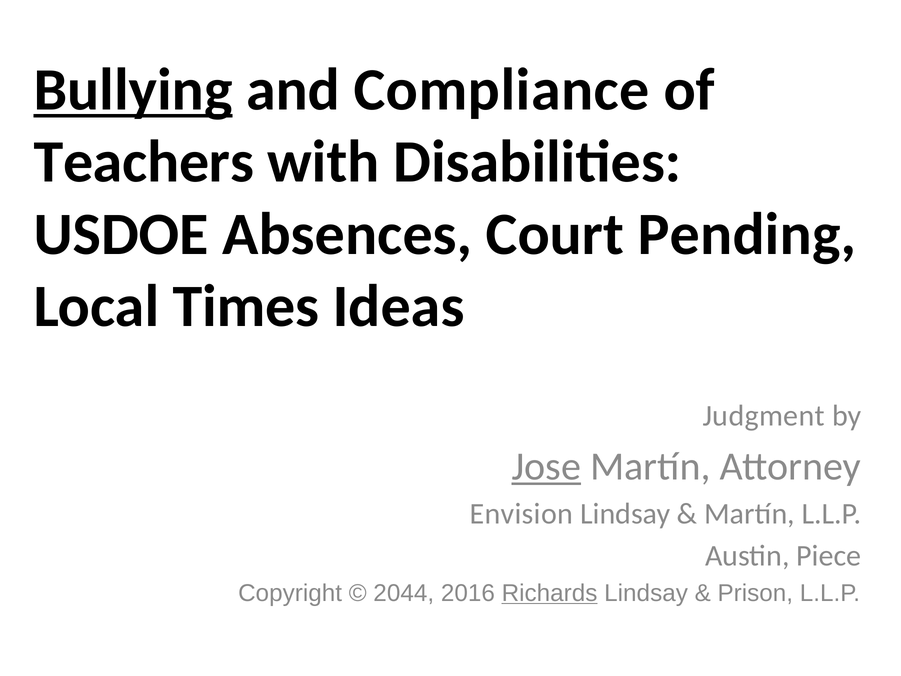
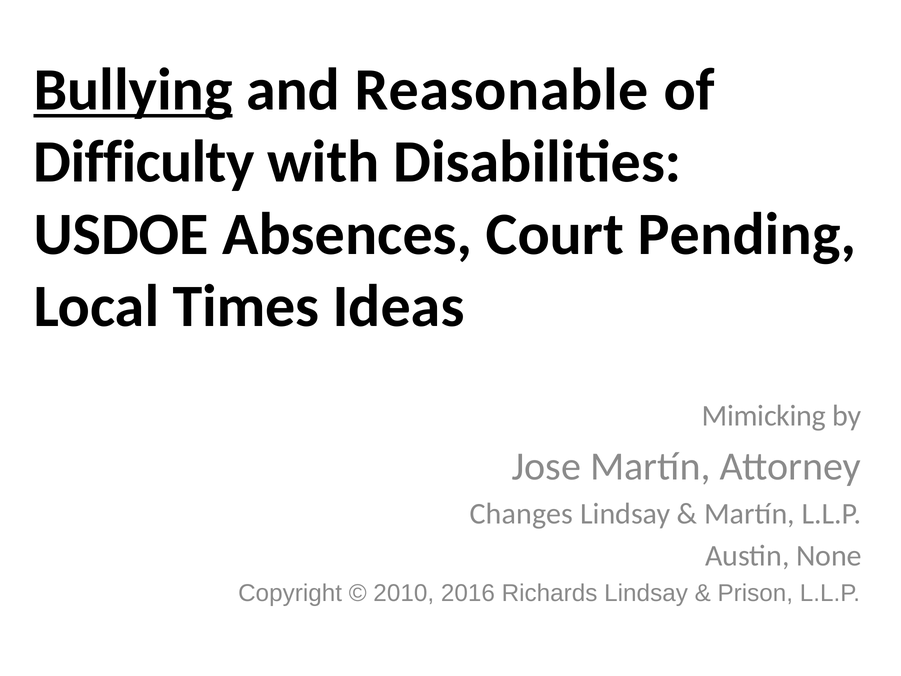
Compliance: Compliance -> Reasonable (502, 90)
Teachers: Teachers -> Difficulty (144, 162)
Judgment: Judgment -> Mimicking (764, 416)
Jose underline: present -> none (546, 466)
Envision: Envision -> Changes (521, 514)
Piece: Piece -> None (829, 556)
2044: 2044 -> 2010 (404, 593)
Richards underline: present -> none (550, 593)
